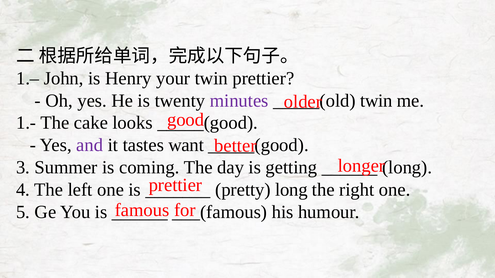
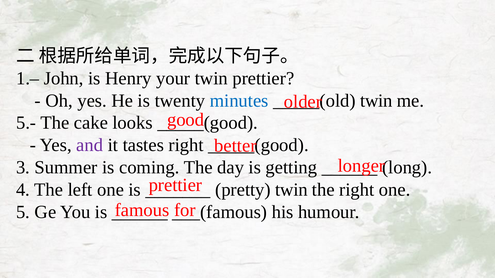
minutes colour: purple -> blue (239, 101)
1.-: 1.- -> 5.- (26, 123)
tastes want: want -> right (186, 145)
pretty long: long -> twin (291, 190)
